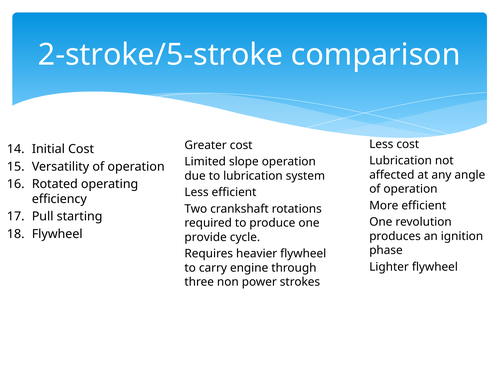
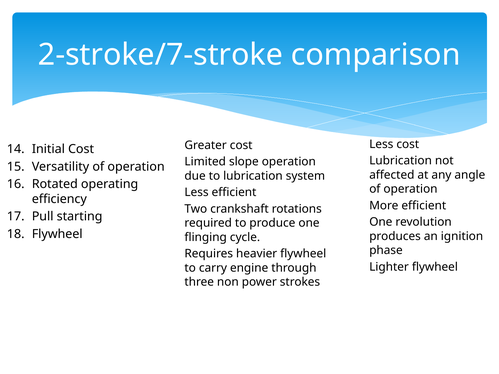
2-stroke/5-stroke: 2-stroke/5-stroke -> 2-stroke/7-stroke (160, 55)
provide: provide -> flinging (206, 237)
